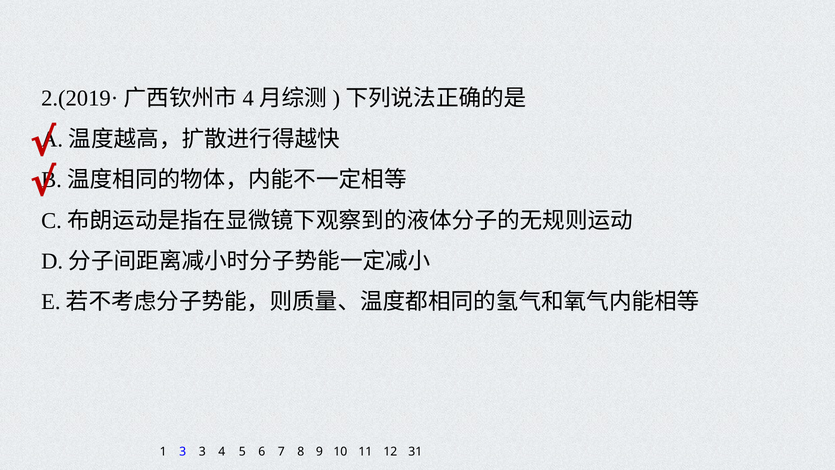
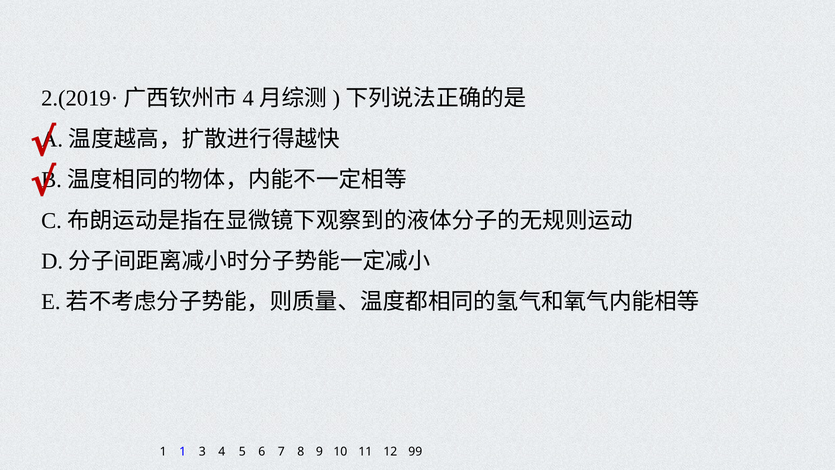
1 3: 3 -> 1 (183, 451)
31: 31 -> 99 (415, 451)
